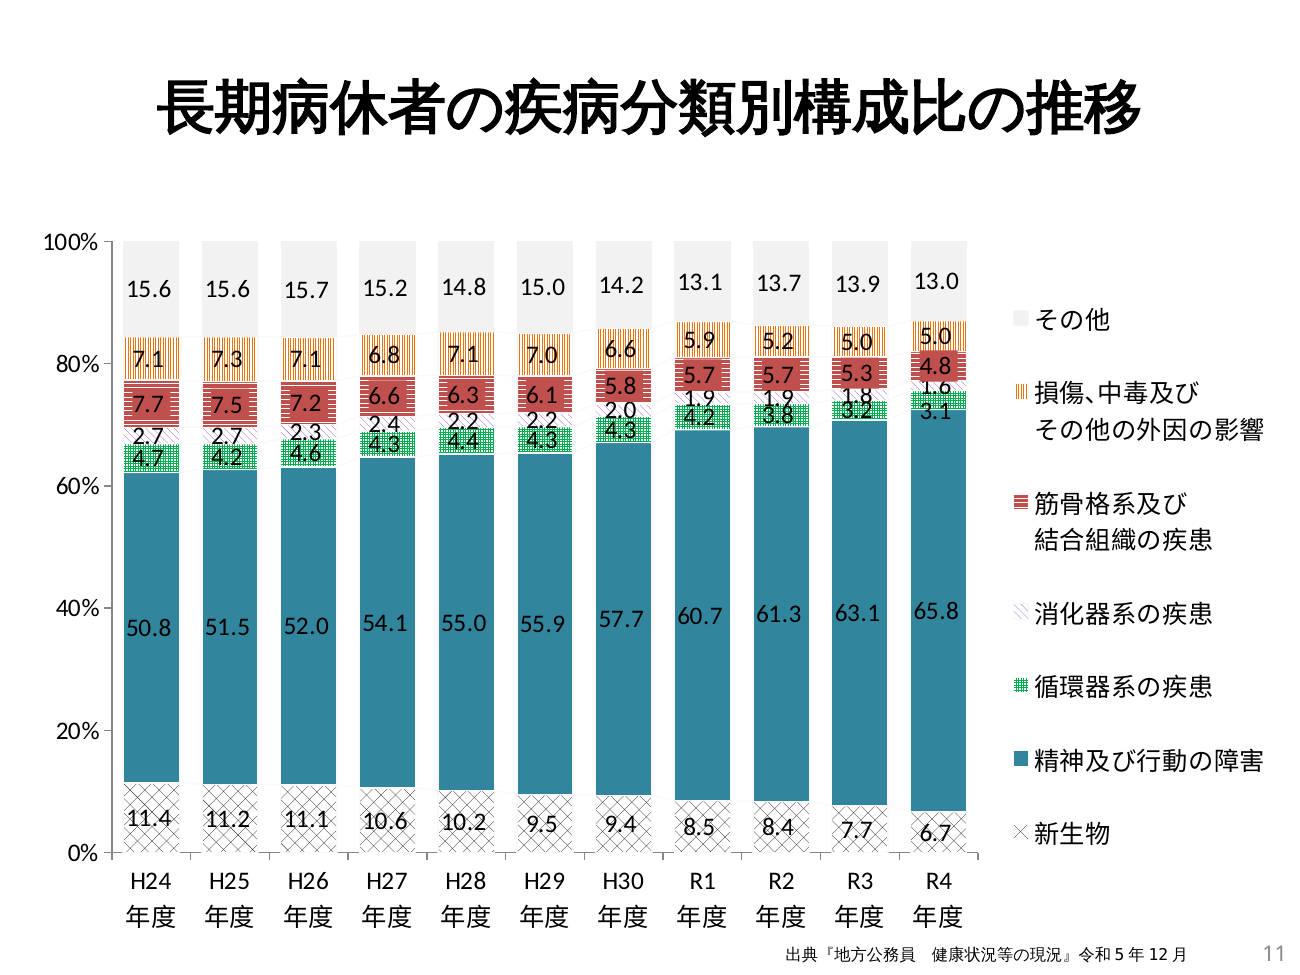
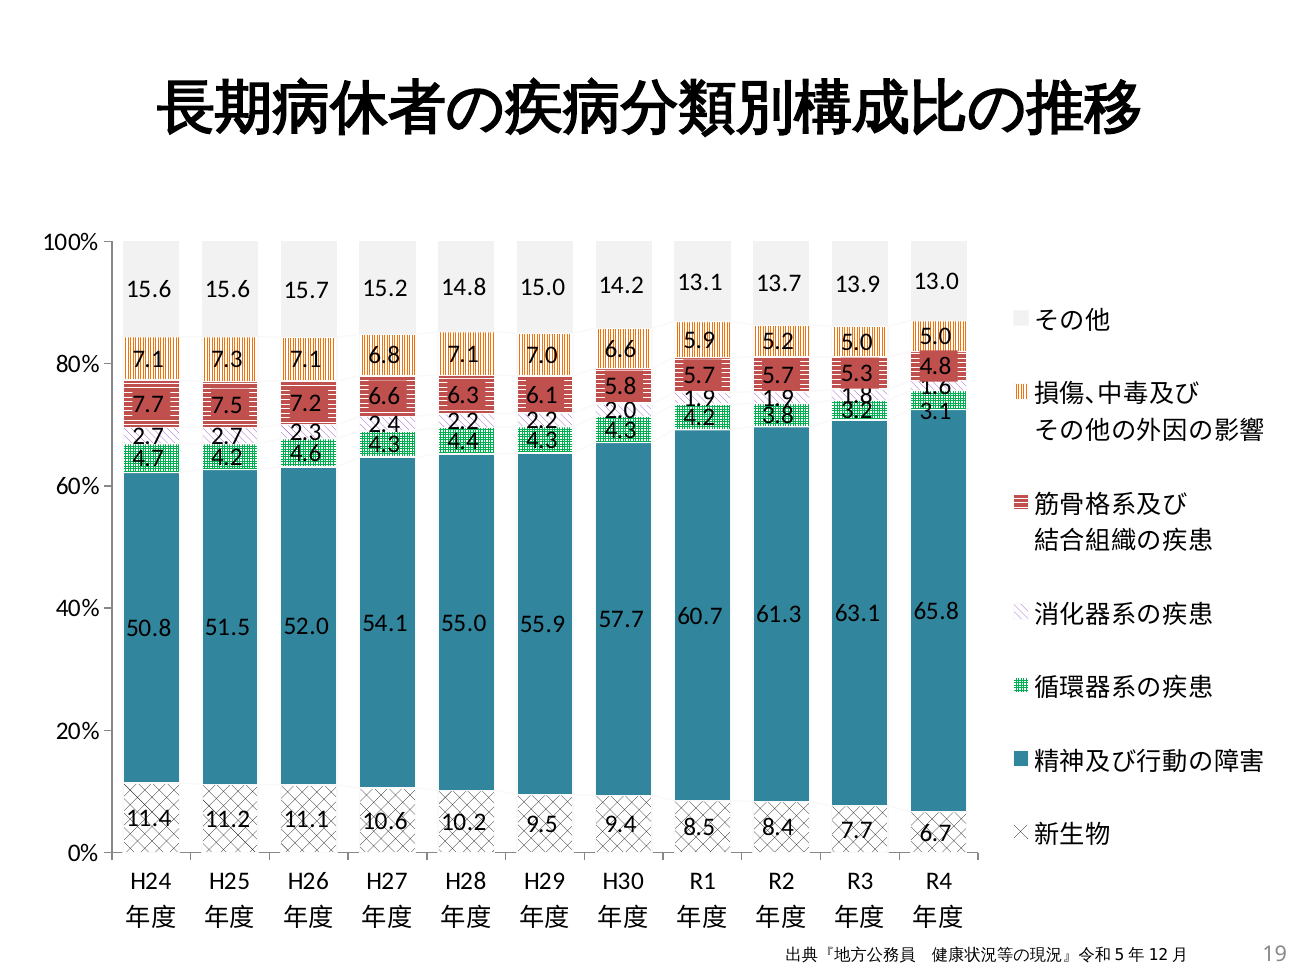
11: 11 -> 19 (1275, 954)
